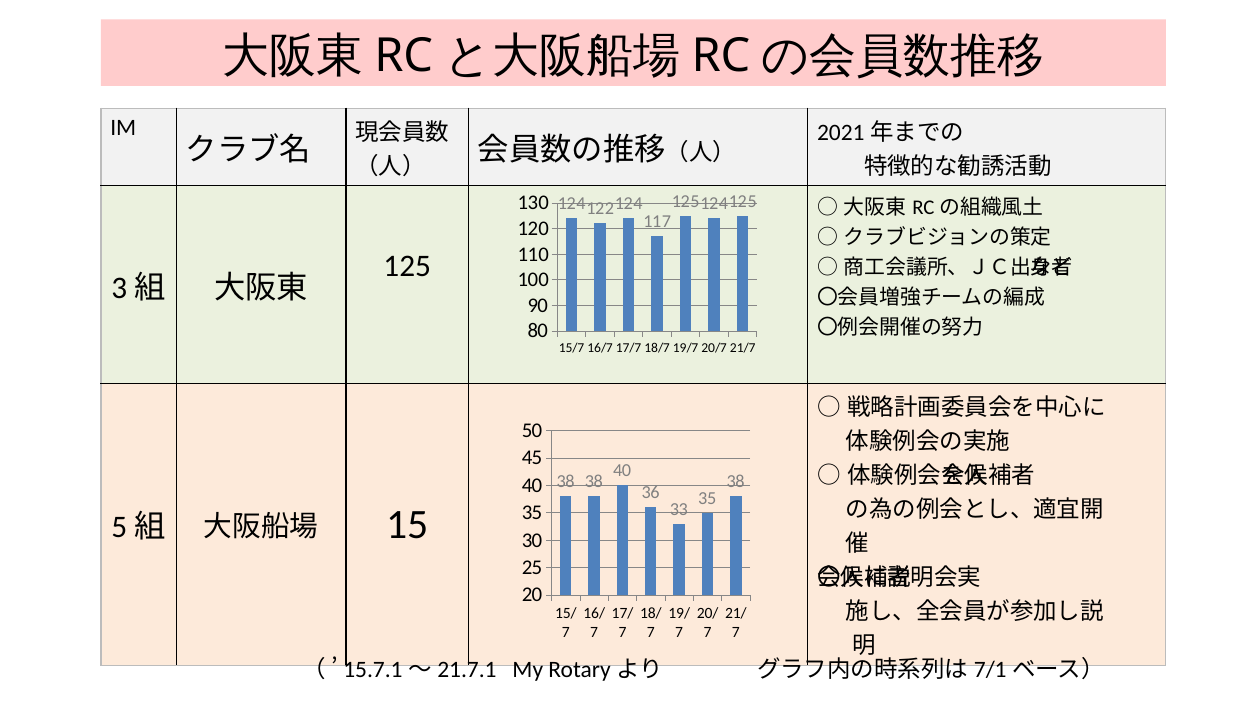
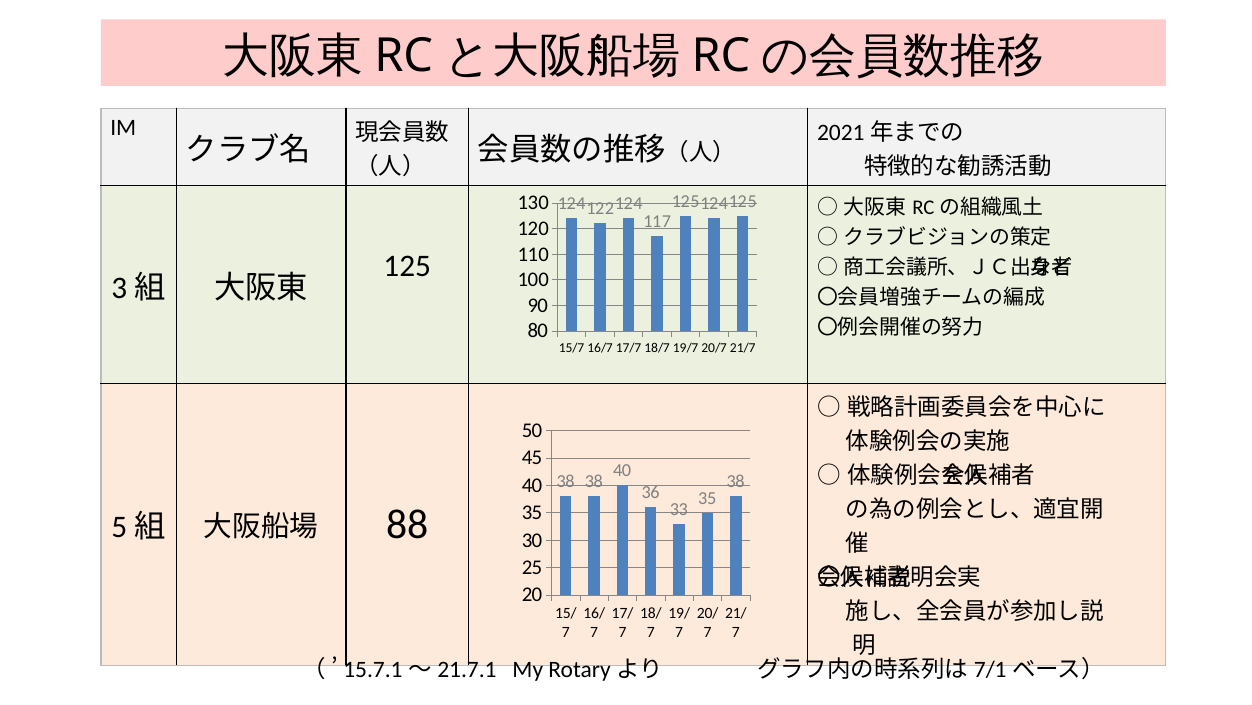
15: 15 -> 88 (407, 524)
